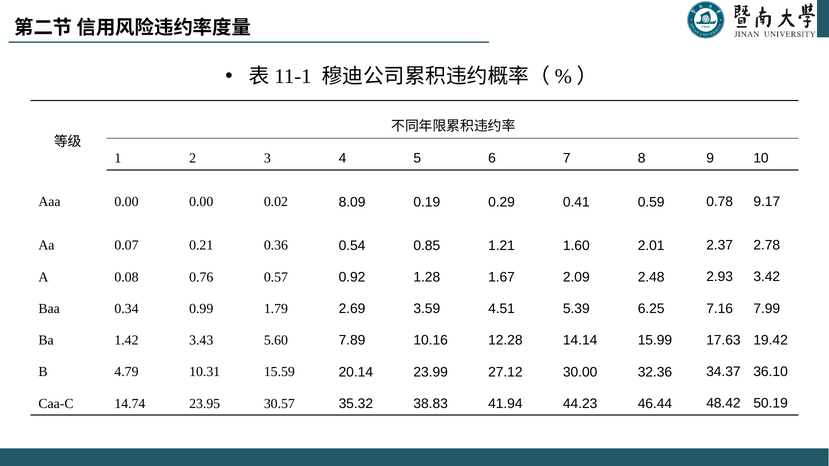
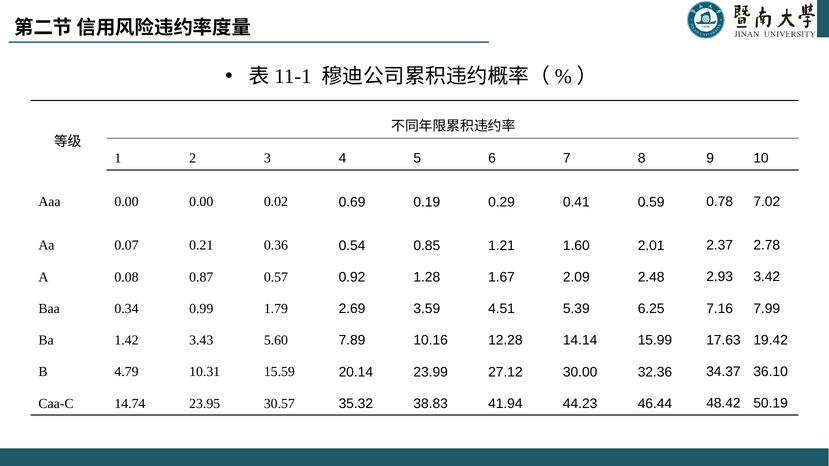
8.09: 8.09 -> 0.69 (352, 202)
9.17: 9.17 -> 7.02 (767, 202)
0.76: 0.76 -> 0.87 (201, 277)
